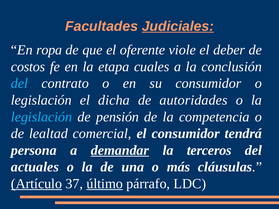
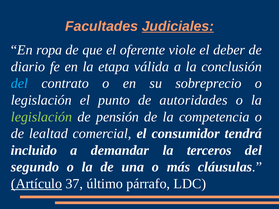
costos: costos -> diario (28, 67)
cuales: cuales -> válida (152, 67)
su consumidor: consumidor -> sobreprecio (208, 83)
dicha: dicha -> punto (114, 100)
legislación colour: light blue -> light green (42, 117)
persona: persona -> incluido (34, 150)
demandar underline: present -> none (120, 150)
actuales: actuales -> segundo (35, 167)
último underline: present -> none (105, 184)
